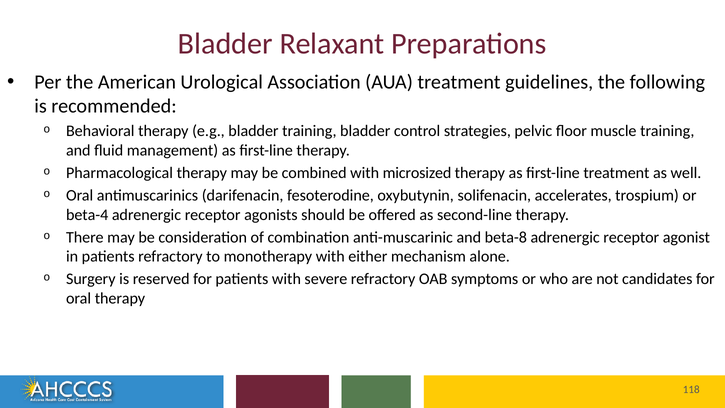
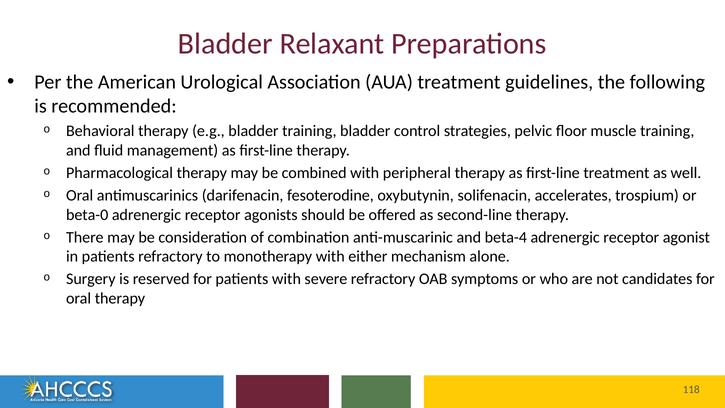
microsized: microsized -> peripheral (417, 173)
beta-4: beta-4 -> beta-0 (87, 215)
beta-8: beta-8 -> beta-4 (506, 237)
